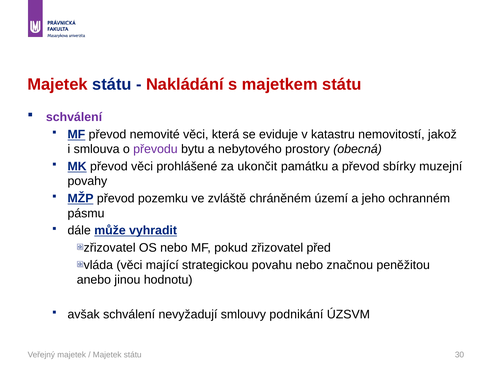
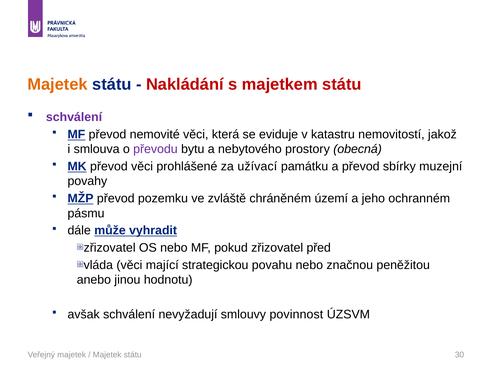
Majetek colour: red -> orange (58, 84)
ukončit: ukončit -> užívací (257, 166)
podnikání: podnikání -> povinnost (296, 314)
